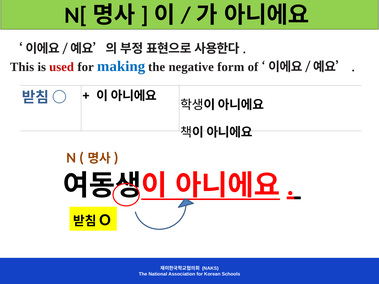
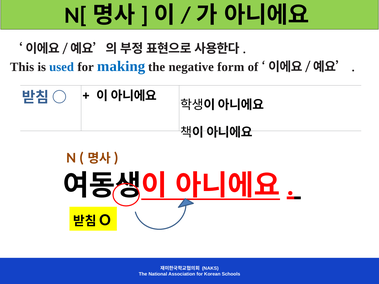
used colour: red -> blue (62, 67)
